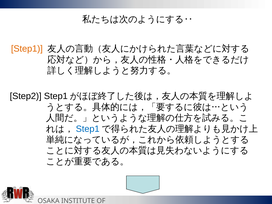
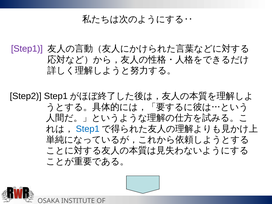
Step1 colour: orange -> purple (27, 49)
